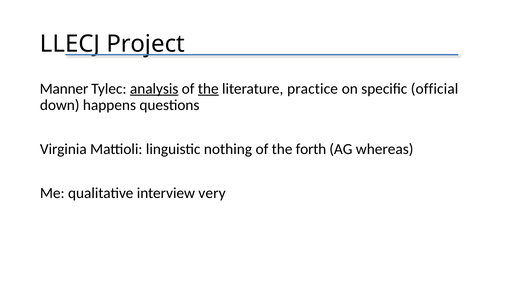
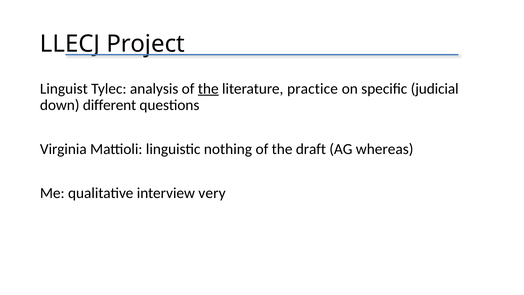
Manner: Manner -> Linguist (64, 89)
analysis underline: present -> none (154, 89)
official: official -> judicial (435, 89)
happens: happens -> different (110, 105)
forth: forth -> draft (311, 149)
